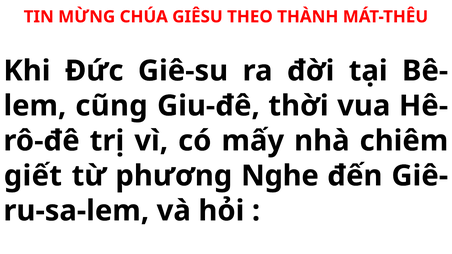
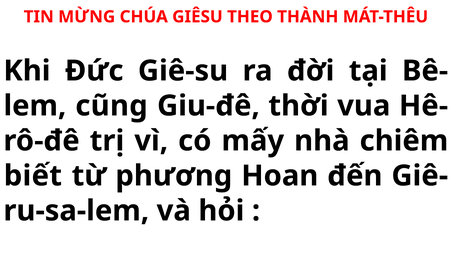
giết: giết -> biết (33, 176)
Nghe: Nghe -> Hoan (280, 176)
